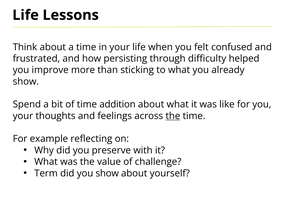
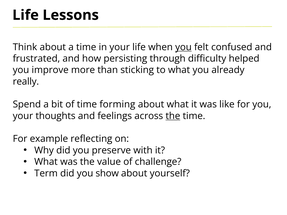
you underline: none -> present (183, 47)
show: show -> really (26, 82)
addition: addition -> forming (117, 105)
